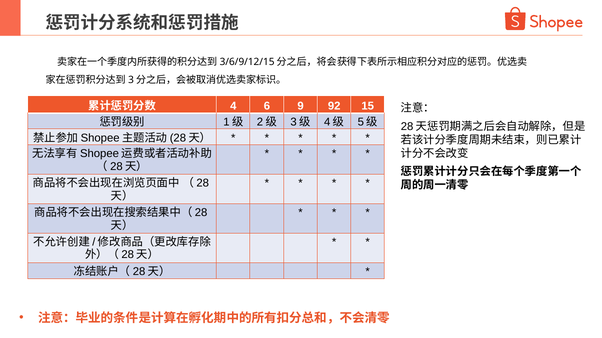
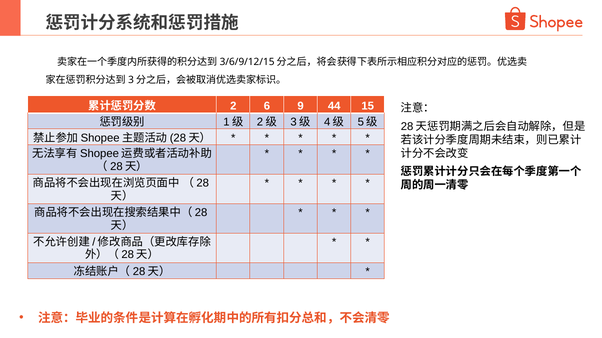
4: 4 -> 2 (233, 106)
92: 92 -> 44 (334, 106)
